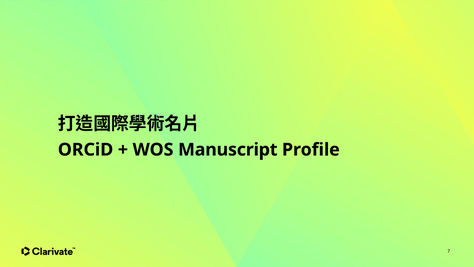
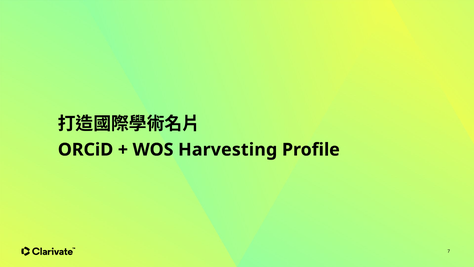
Manuscript: Manuscript -> Harvesting (228, 149)
